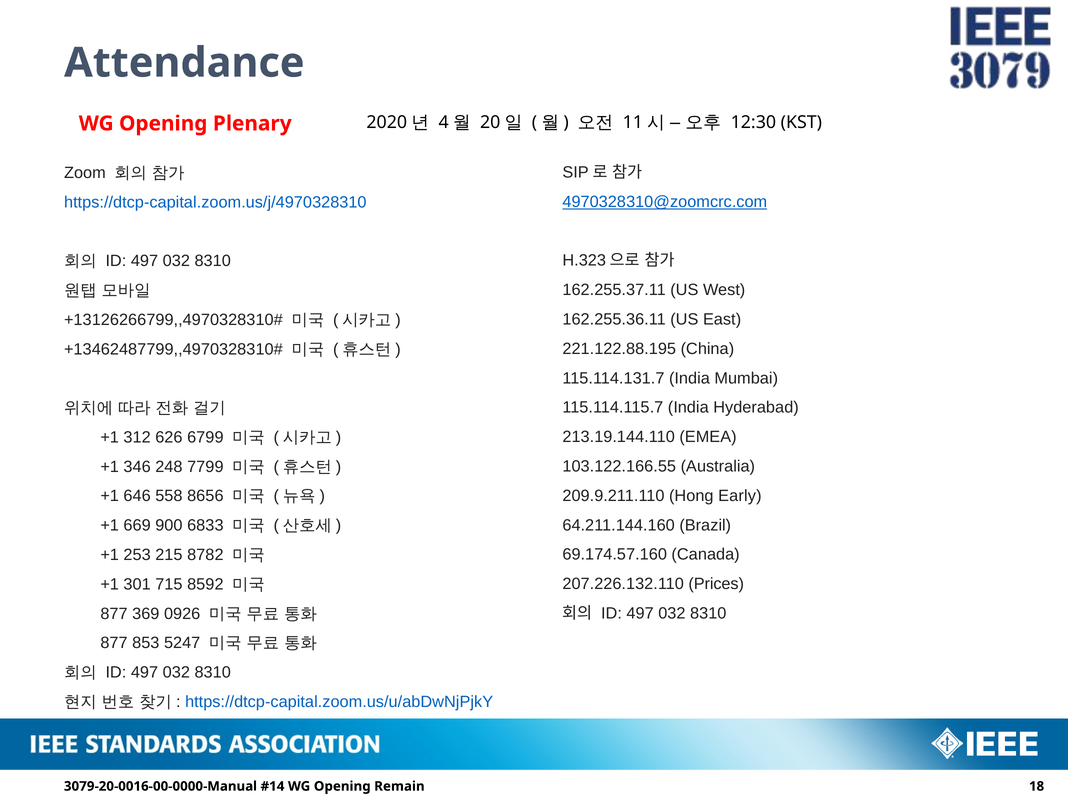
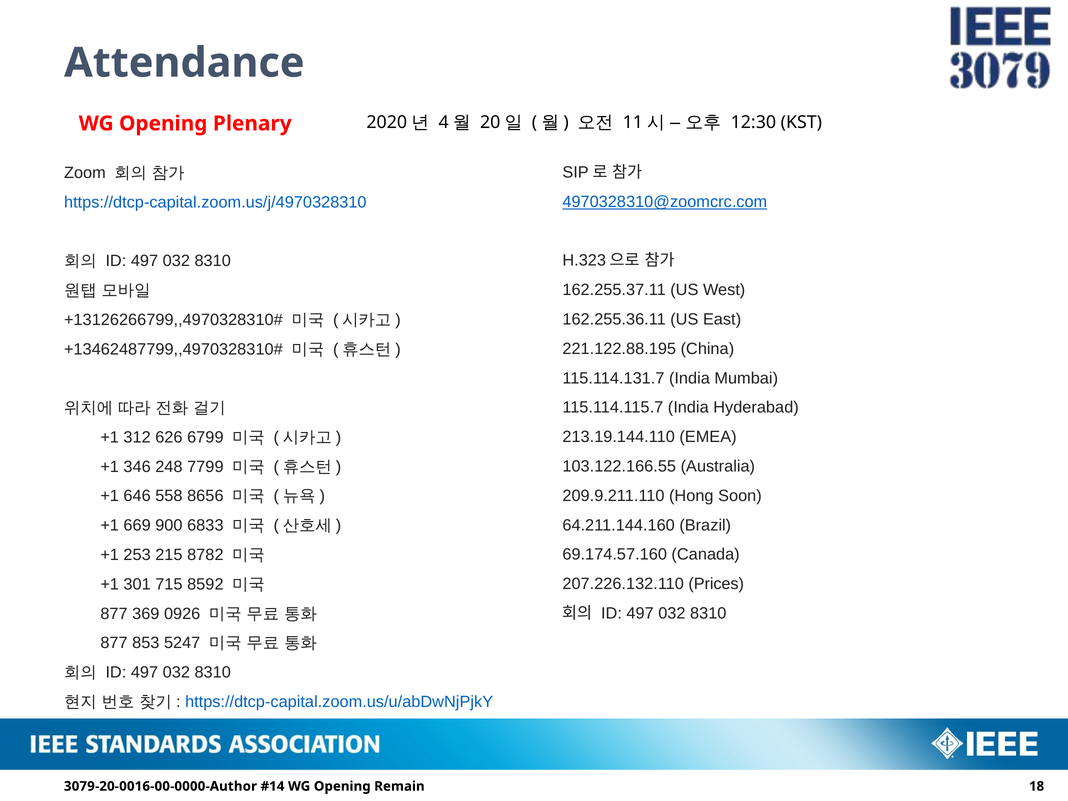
Early: Early -> Soon (740, 496)
3079-20-0016-00-0000-Manual: 3079-20-0016-00-0000-Manual -> 3079-20-0016-00-0000-Author (160, 786)
